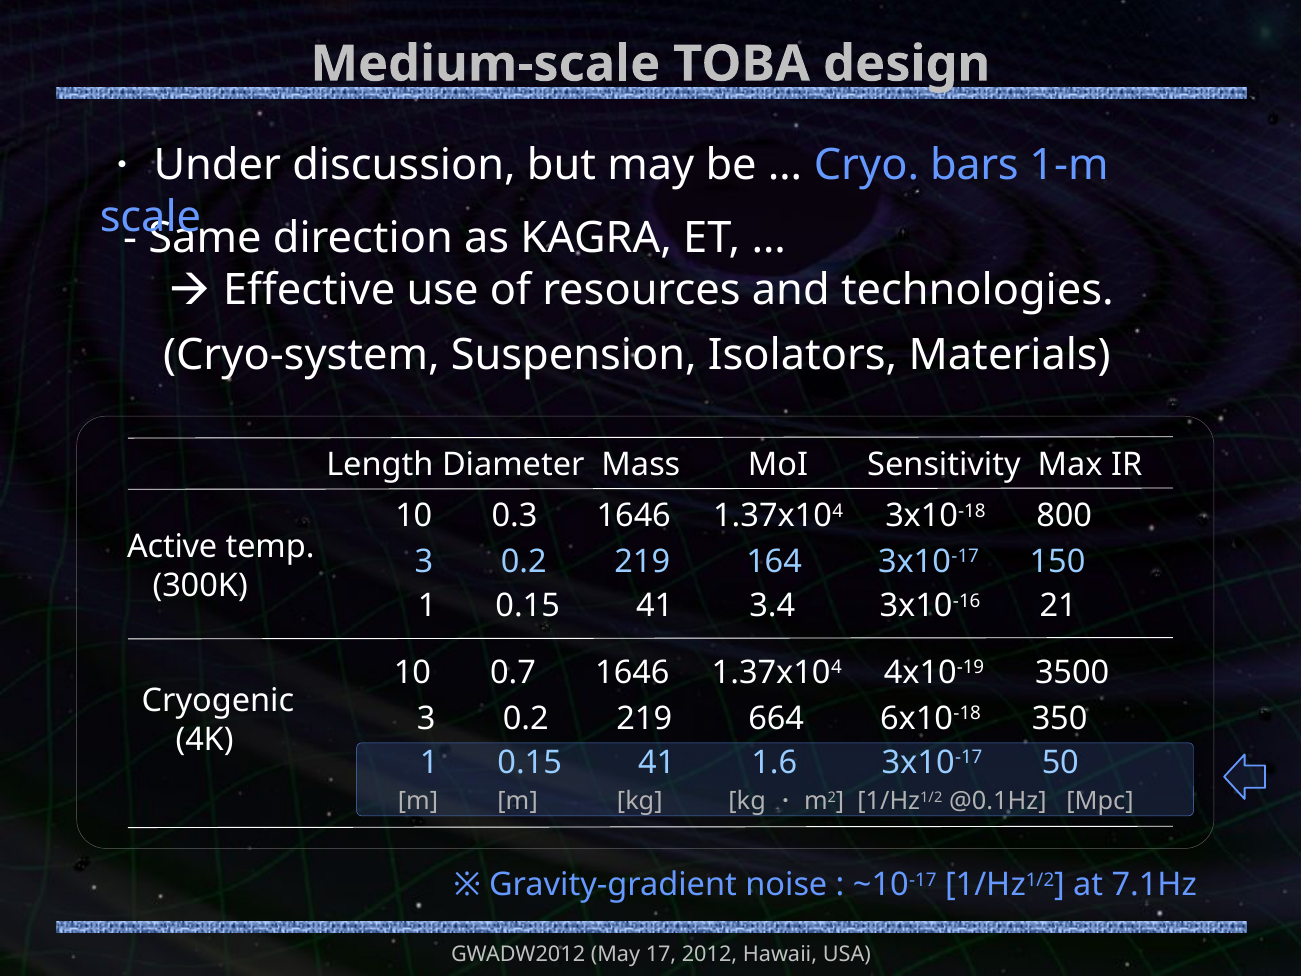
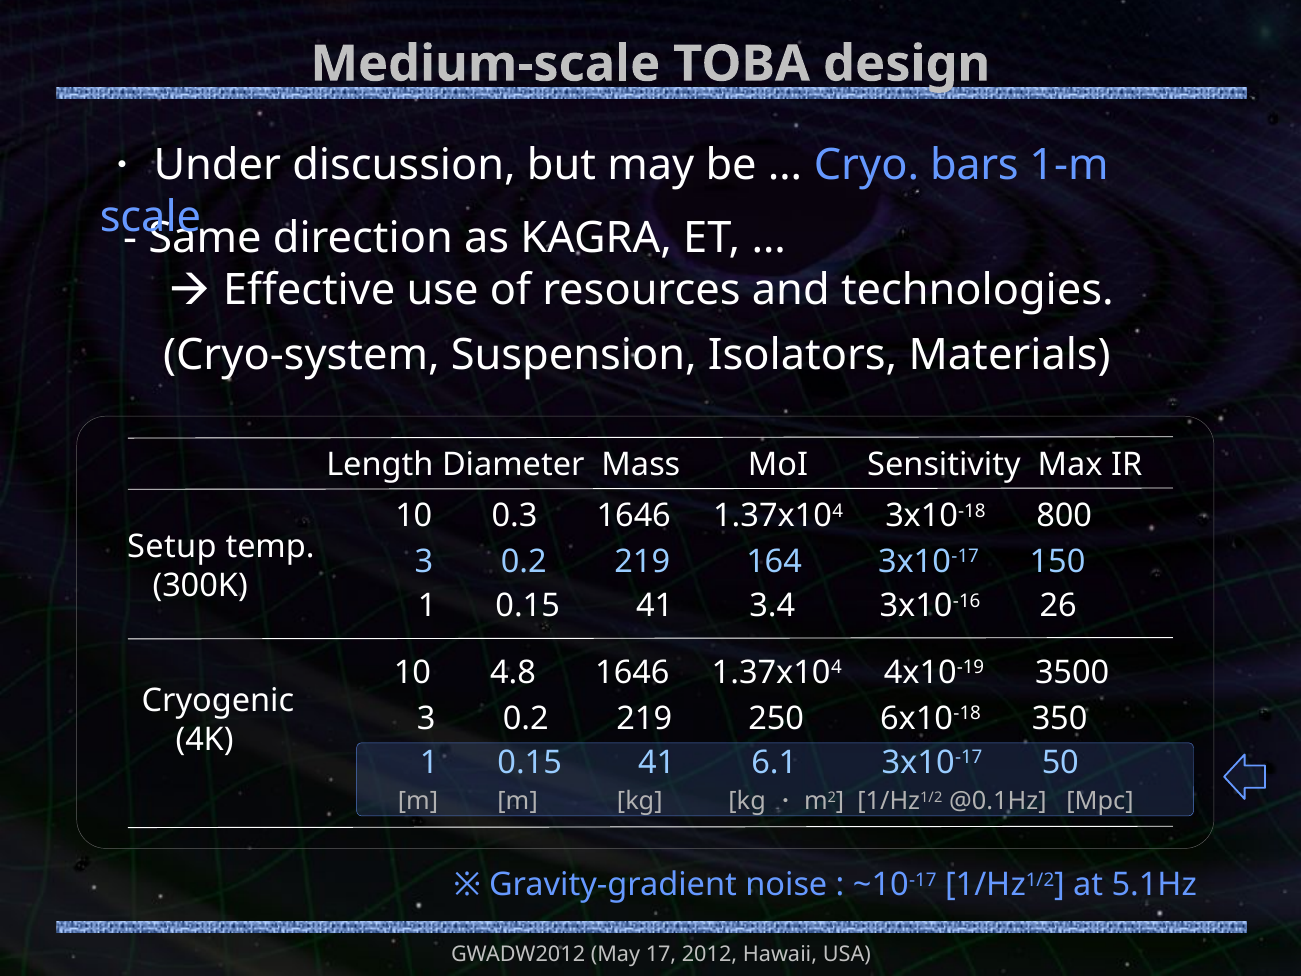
Active: Active -> Setup (172, 547)
21: 21 -> 26 (1058, 606)
0.7: 0.7 -> 4.8 (513, 672)
664: 664 -> 250 (776, 718)
1.6: 1.6 -> 6.1 (774, 762)
7.1Hz: 7.1Hz -> 5.1Hz (1154, 885)
